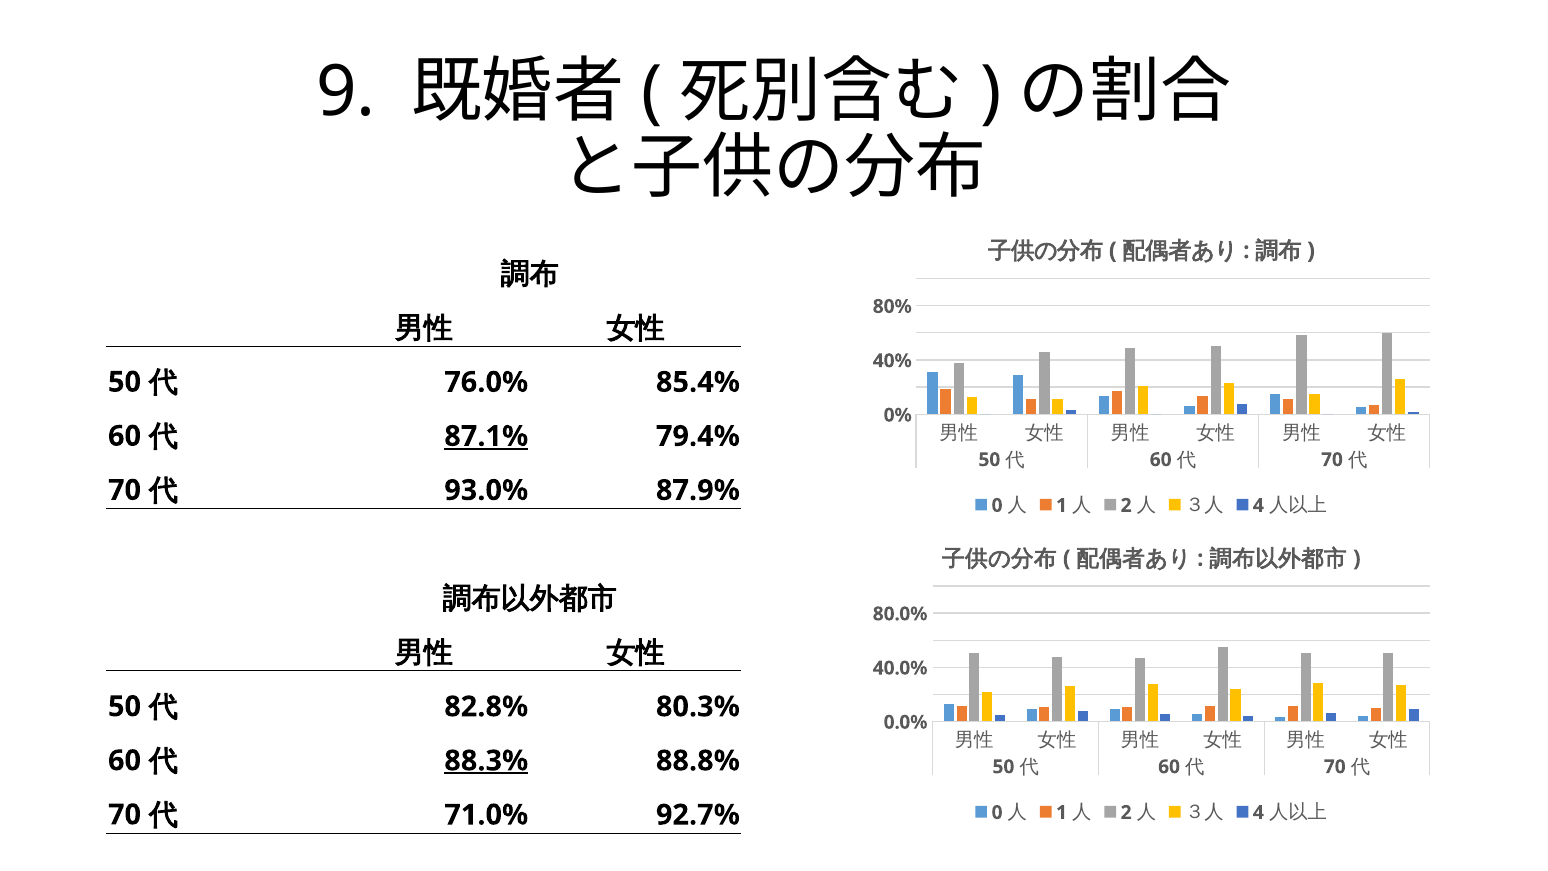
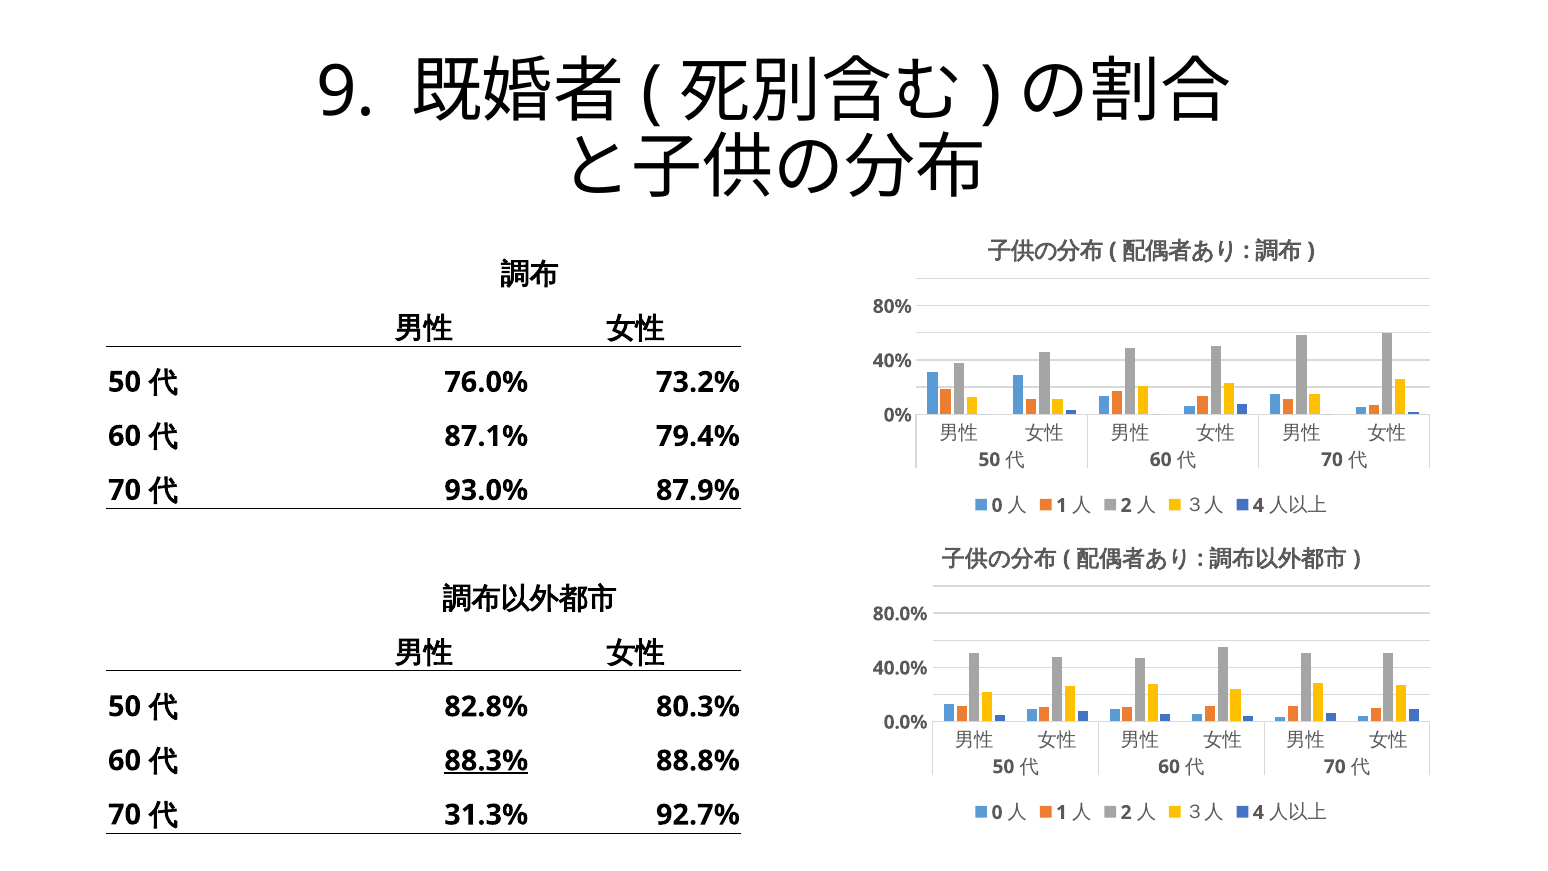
85.4%: 85.4% -> 73.2% (698, 382)
87.1% underline: present -> none (486, 436)
71.0%: 71.0% -> 31.3% (486, 815)
